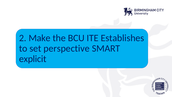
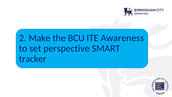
Establishes: Establishes -> Awareness (122, 38)
explicit: explicit -> tracker (33, 59)
